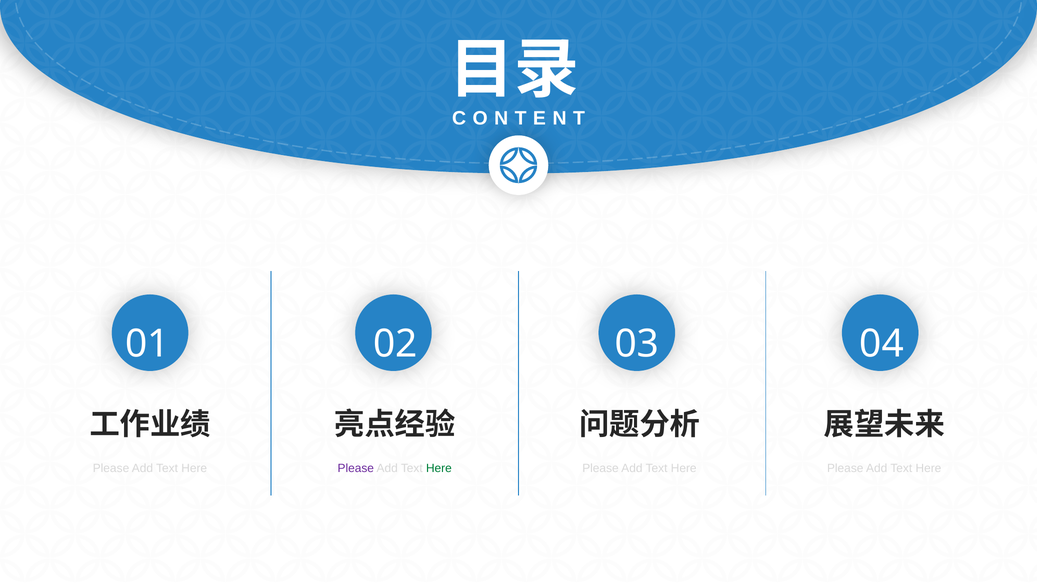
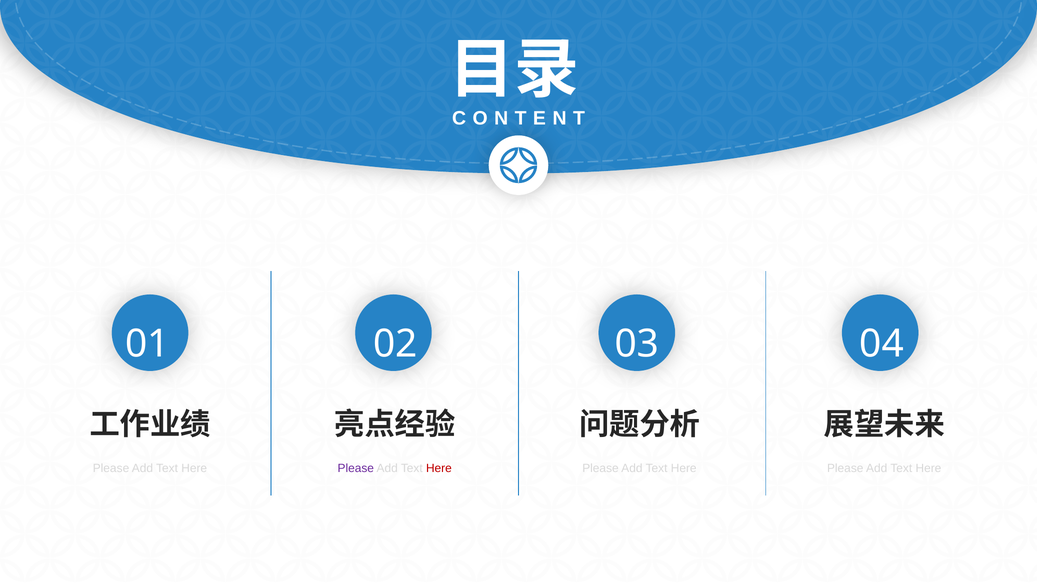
Here colour: green -> red (439, 468)
